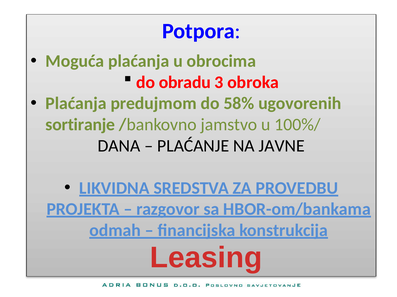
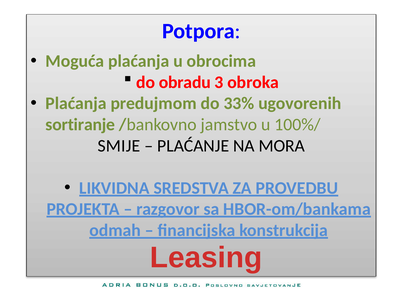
58%: 58% -> 33% (239, 104)
DANA: DANA -> SMIJE (119, 146)
JAVNE: JAVNE -> MORA (282, 146)
